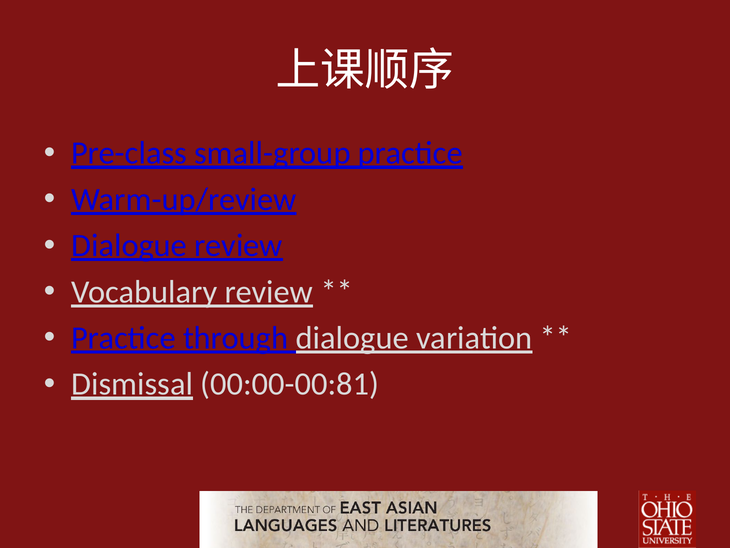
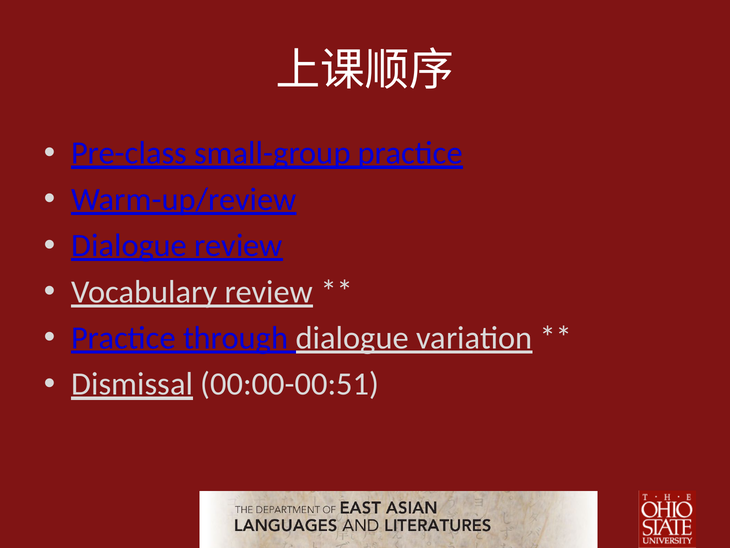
00:00-00:81: 00:00-00:81 -> 00:00-00:51 (290, 384)
